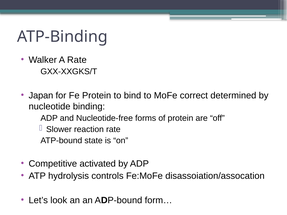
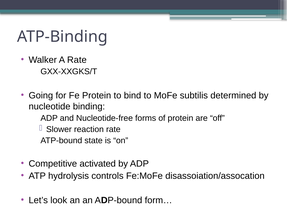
Japan: Japan -> Going (41, 96)
correct: correct -> subtilis (194, 96)
